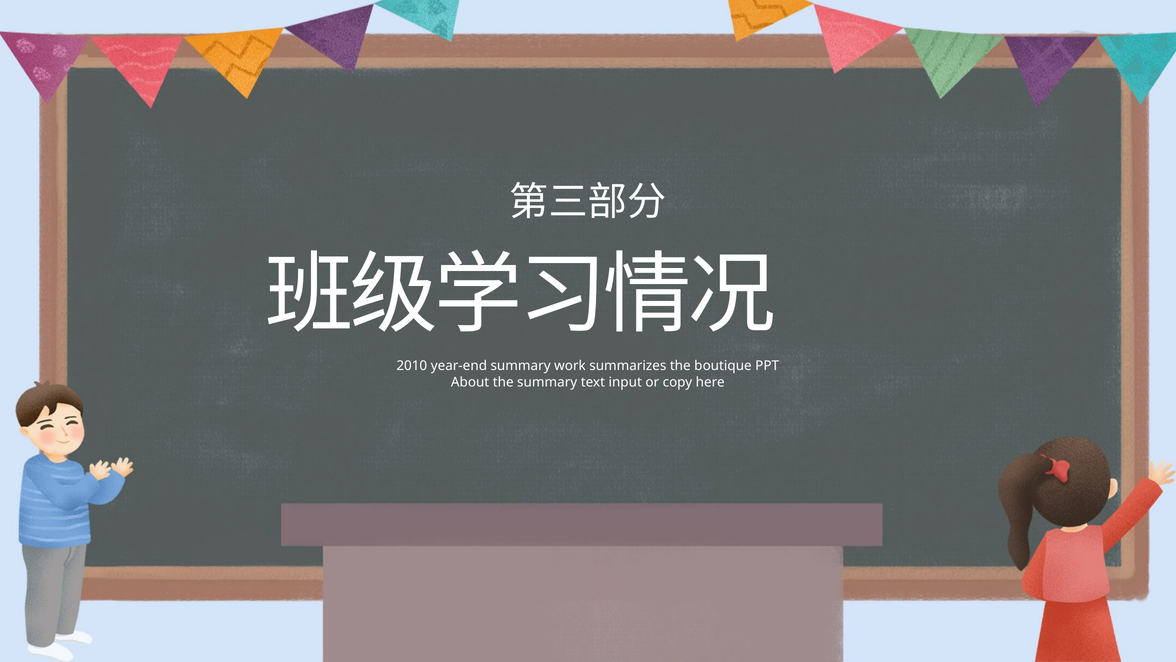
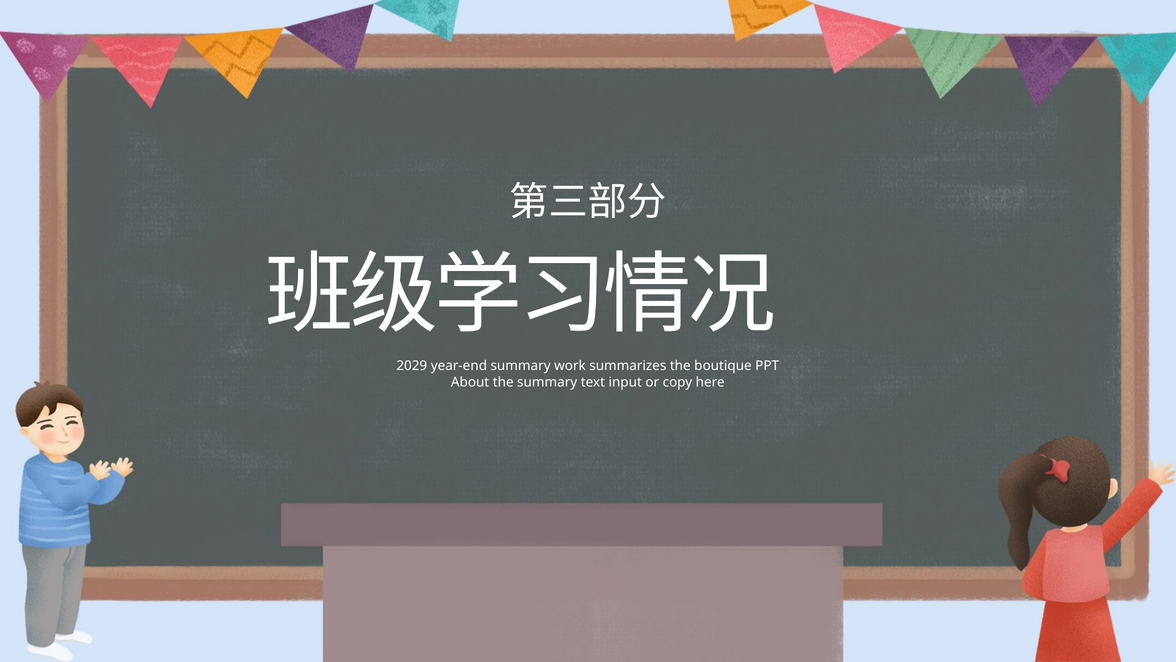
2010: 2010 -> 2029 (412, 366)
